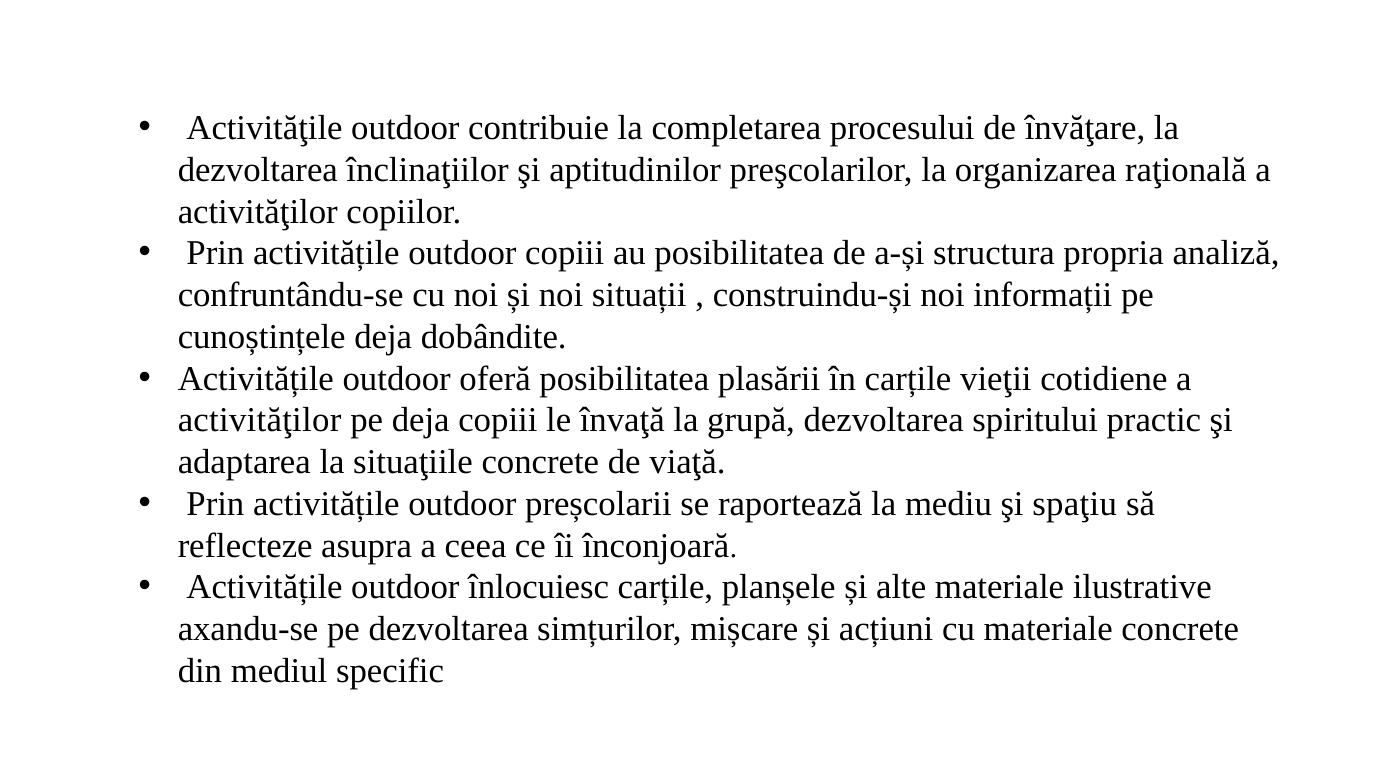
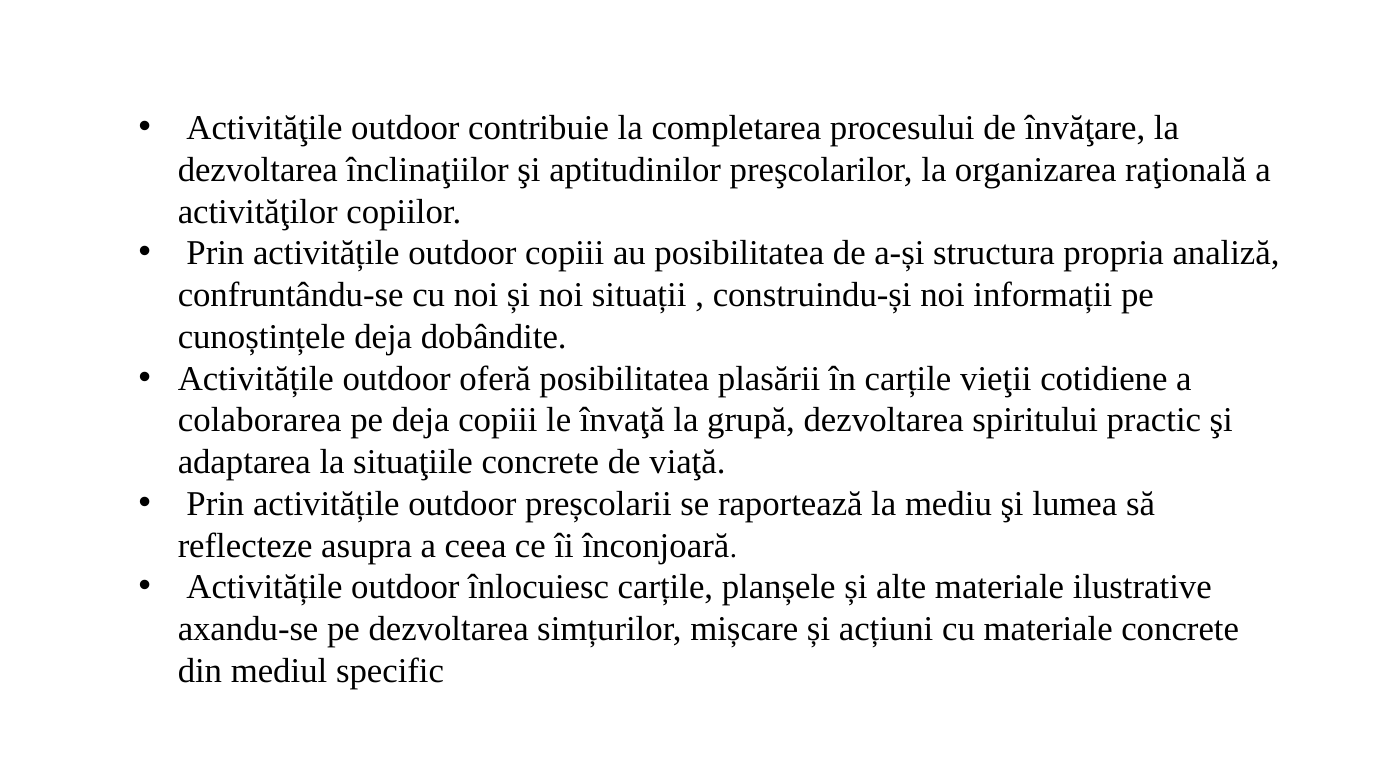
activităţilor: activităţilor -> colaborarea (260, 420)
spaţiu: spaţiu -> lumea (1075, 503)
